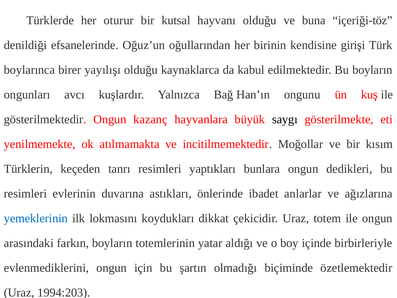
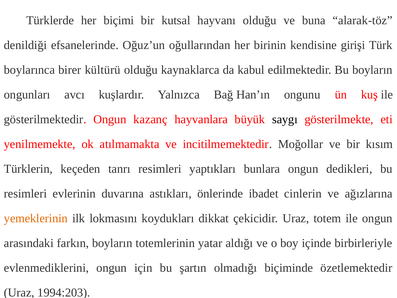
oturur: oturur -> biçimi (119, 20)
içeriği-töz: içeriği-töz -> alarak-töz (363, 20)
yayılışı: yayılışı -> kültürü (103, 70)
anlarlar: anlarlar -> cinlerin (303, 193)
yemeklerinin colour: blue -> orange (36, 218)
